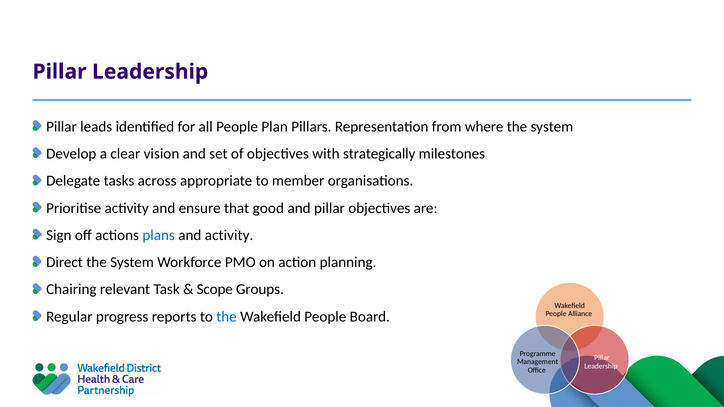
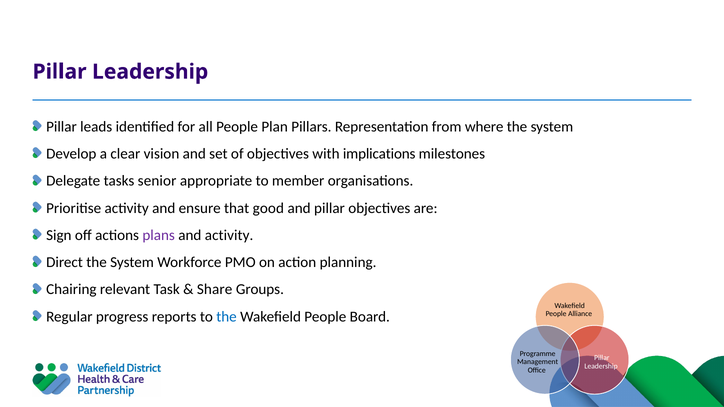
strategically: strategically -> implications (379, 154)
across: across -> senior (157, 181)
plans colour: blue -> purple (159, 235)
Scope: Scope -> Share (215, 290)
